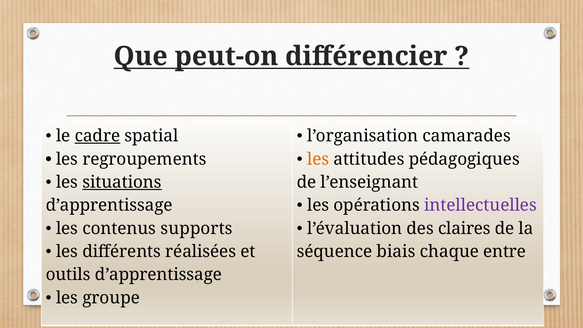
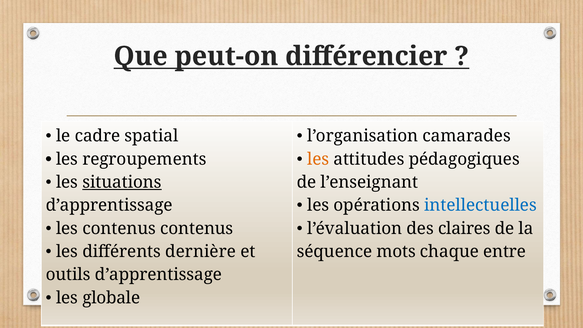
cadre underline: present -> none (97, 136)
intellectuelles colour: purple -> blue (480, 205)
contenus supports: supports -> contenus (197, 228)
réalisées: réalisées -> dernière (201, 251)
biais: biais -> mots (396, 251)
groupe: groupe -> globale (111, 298)
